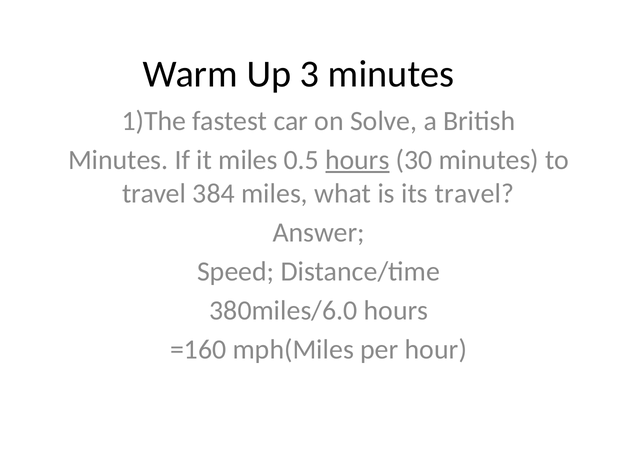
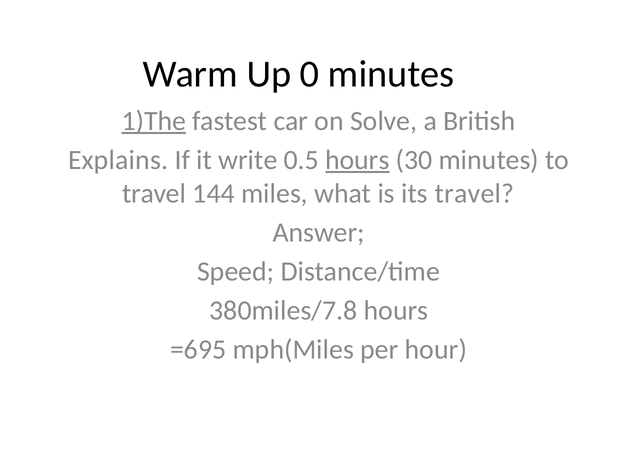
3: 3 -> 0 (310, 74)
1)The underline: none -> present (154, 121)
Minutes: Minutes -> Explains (118, 160)
it miles: miles -> write (248, 160)
384: 384 -> 144 (214, 194)
380miles/6.0: 380miles/6.0 -> 380miles/7.8 (283, 311)
=160: =160 -> =695 (198, 350)
